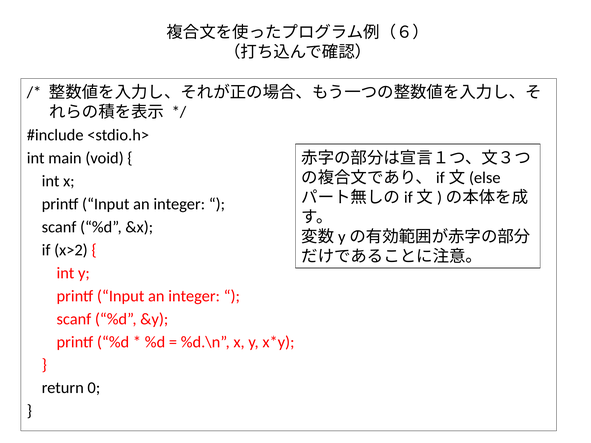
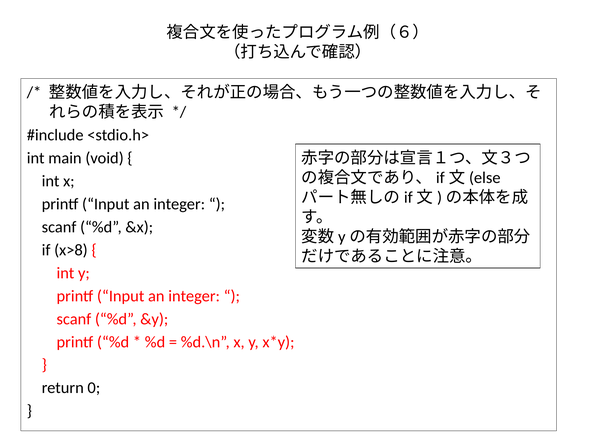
x>2: x>2 -> x>8 (71, 250)
